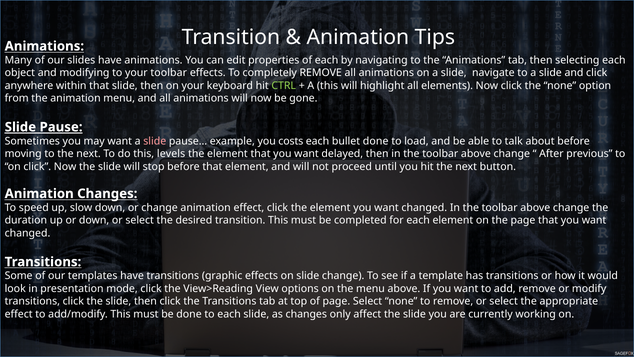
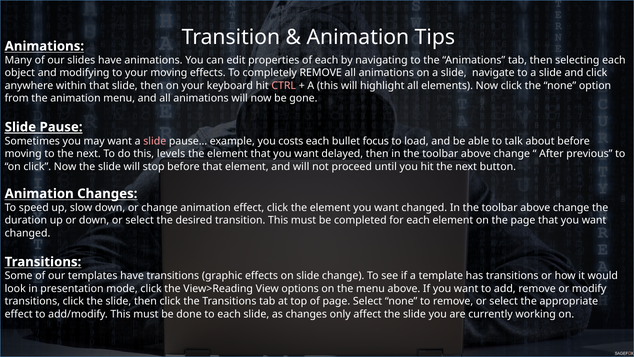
your toolbar: toolbar -> moving (169, 73)
CTRL colour: light green -> pink (284, 86)
bullet done: done -> focus (376, 141)
